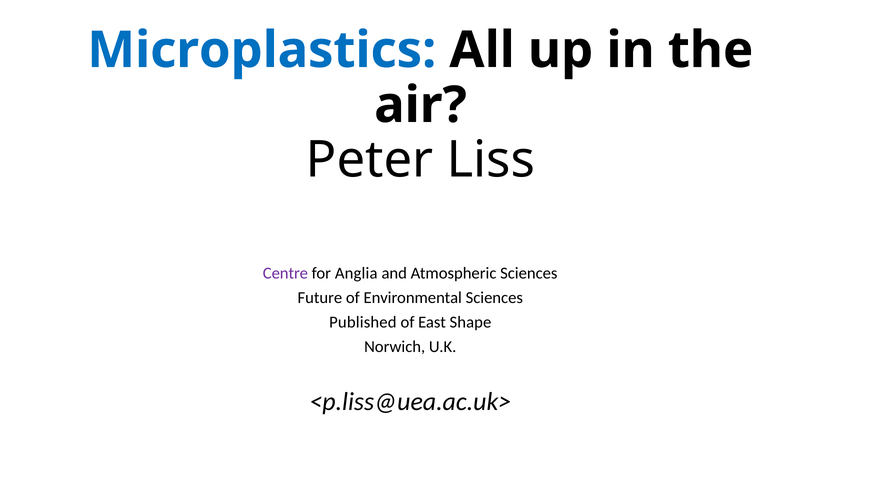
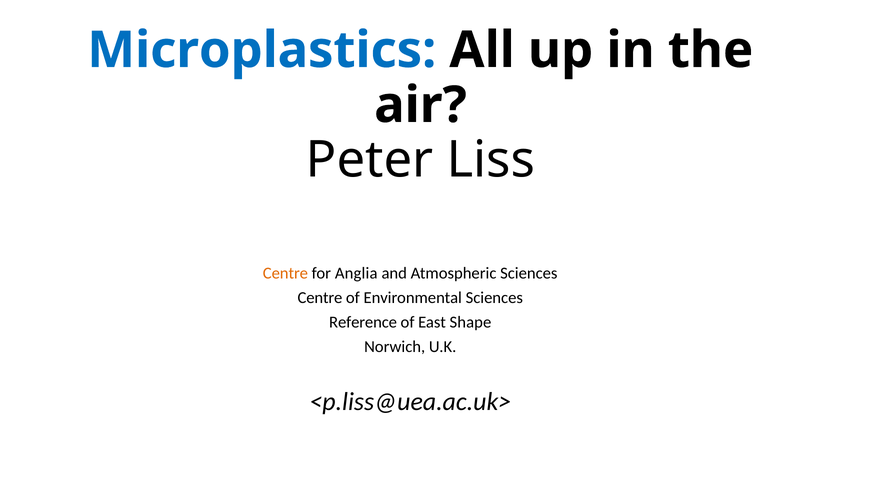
Centre colour: purple -> orange (285, 273)
Future: Future -> Centre (320, 298)
Published: Published -> Reference (363, 322)
